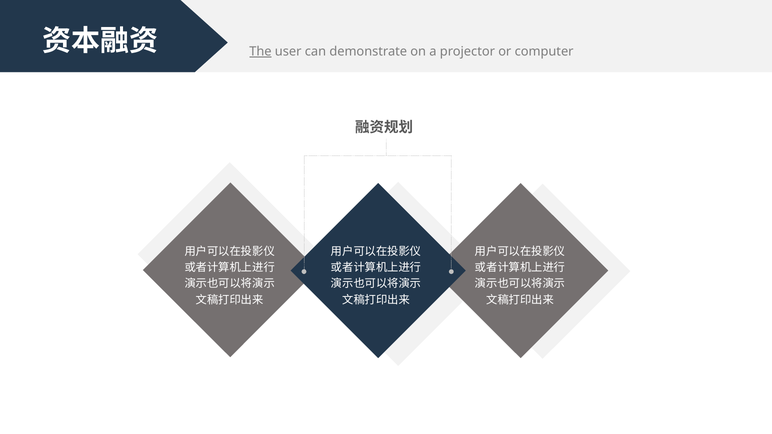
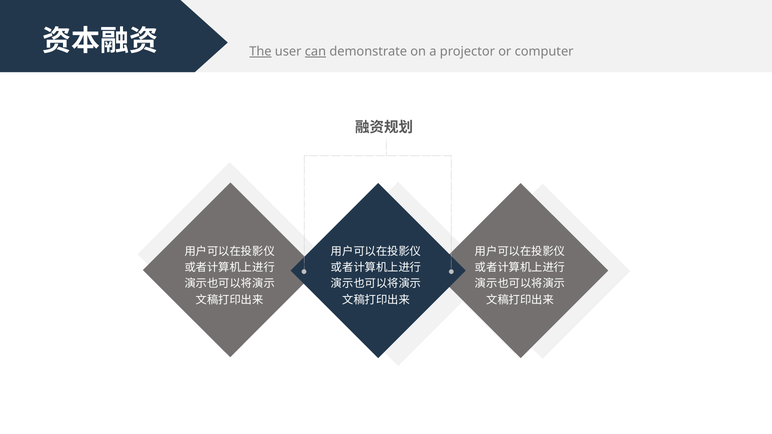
can underline: none -> present (315, 51)
